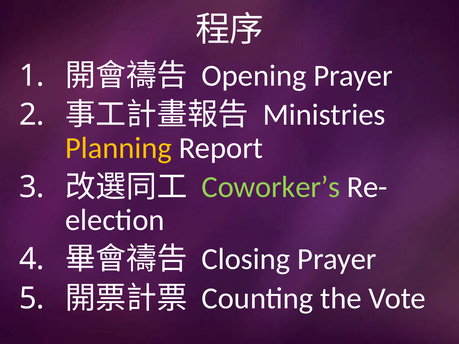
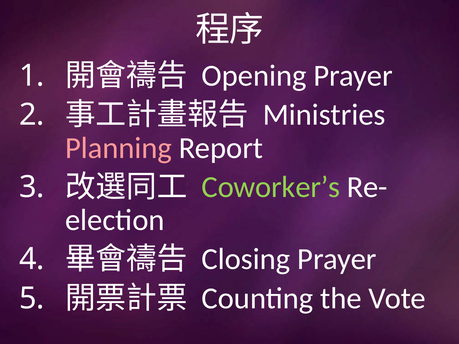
Planning colour: yellow -> pink (119, 148)
